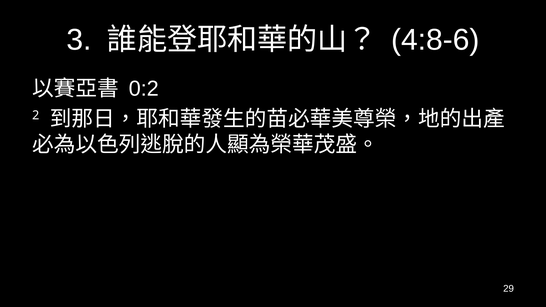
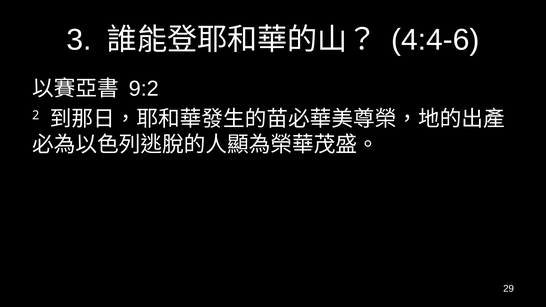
4:8-6: 4:8-6 -> 4:4-6 (435, 40)
0:2: 0:2 -> 9:2 (144, 89)
